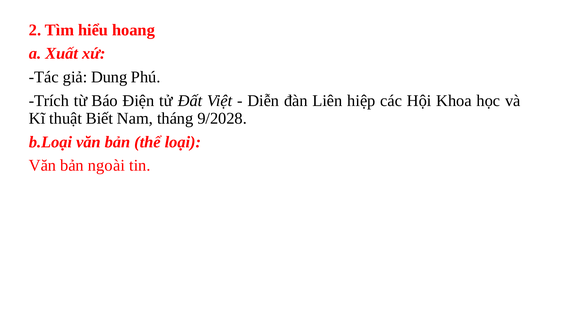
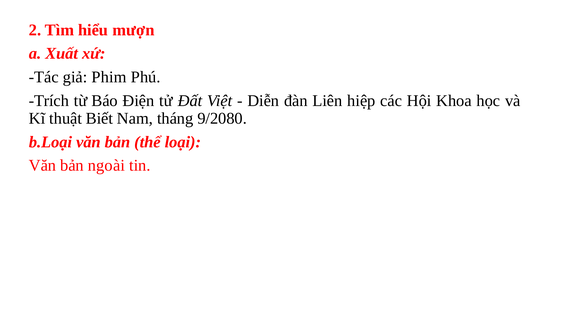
hoang: hoang -> mượn (133, 30)
Dung: Dung -> Phim (109, 77)
9/2028: 9/2028 -> 9/2080 (222, 118)
